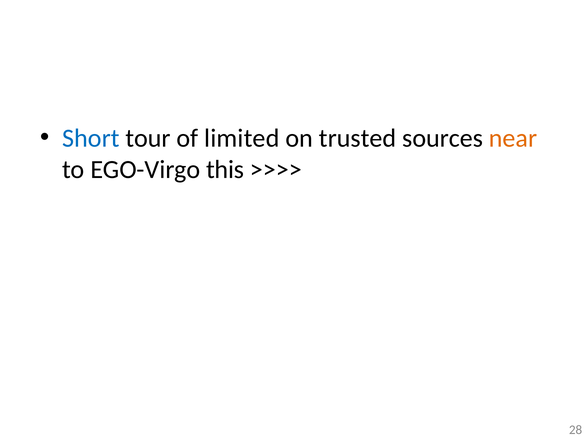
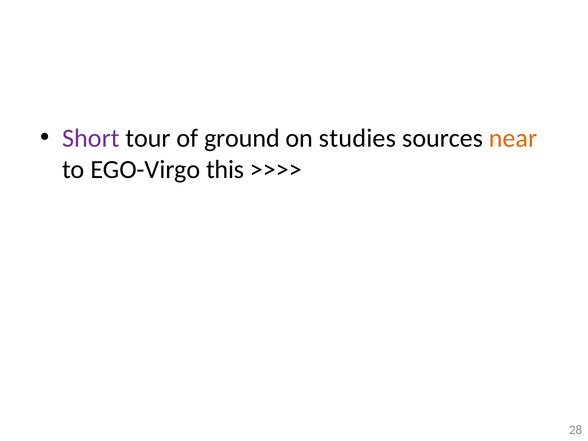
Short colour: blue -> purple (91, 138)
limited: limited -> ground (242, 138)
trusted: trusted -> studies (358, 138)
